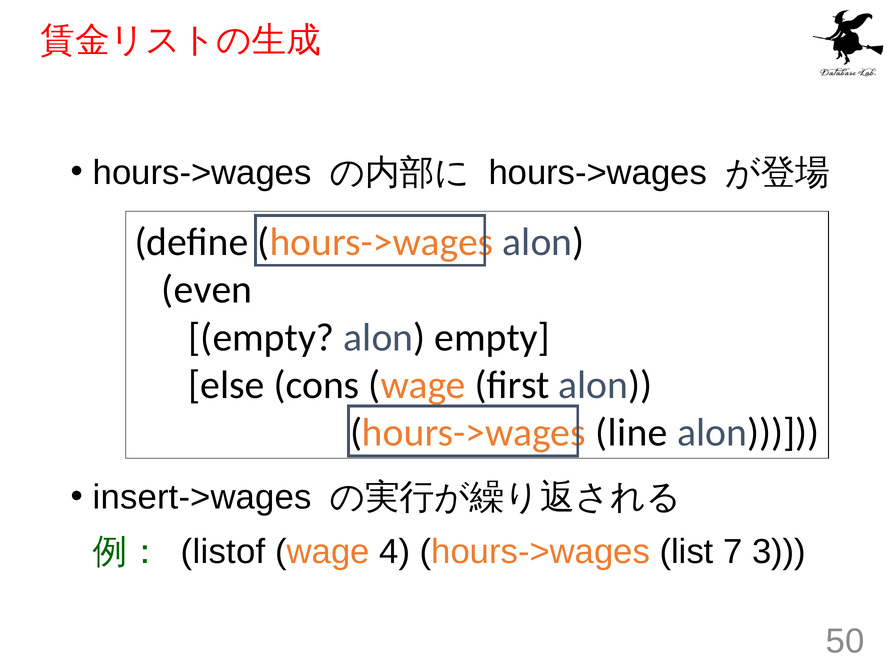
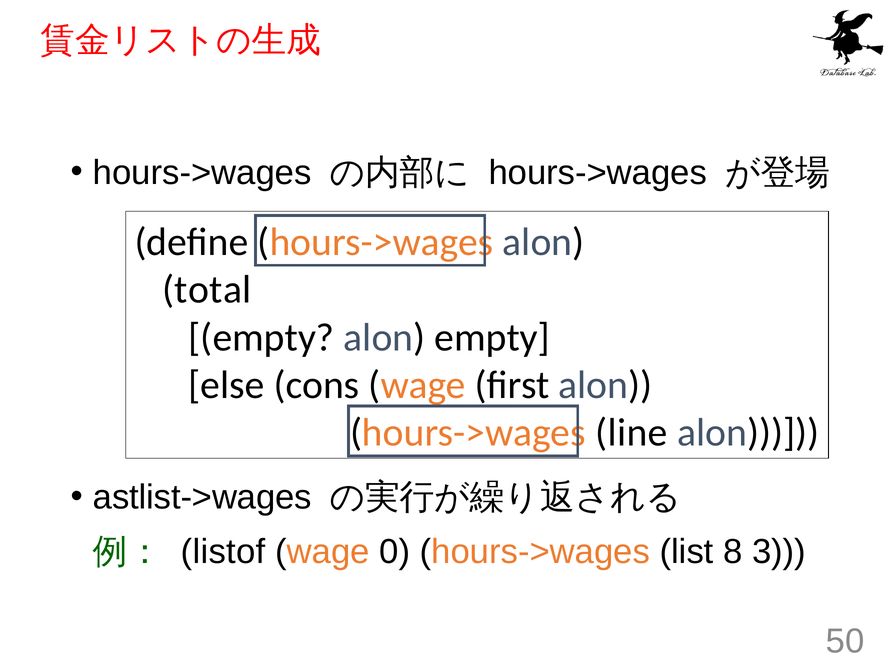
even: even -> total (207, 290)
insert->wages: insert->wages -> astlist->wages (202, 497)
4: 4 -> 0 (395, 551)
7: 7 -> 8 (733, 551)
